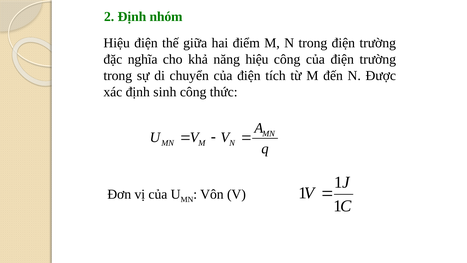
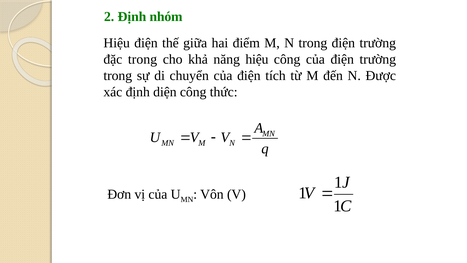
đặc nghĩa: nghĩa -> trong (143, 59)
sinh: sinh -> diện (165, 92)
